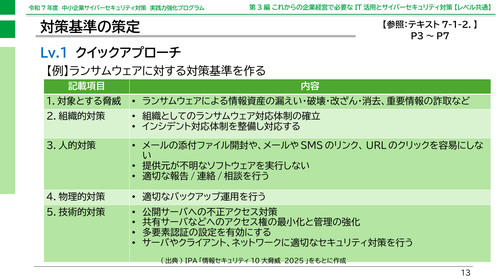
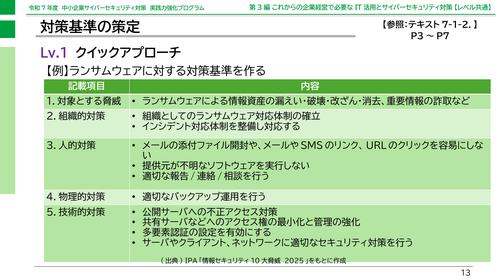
Lv.1 colour: blue -> purple (54, 53)
